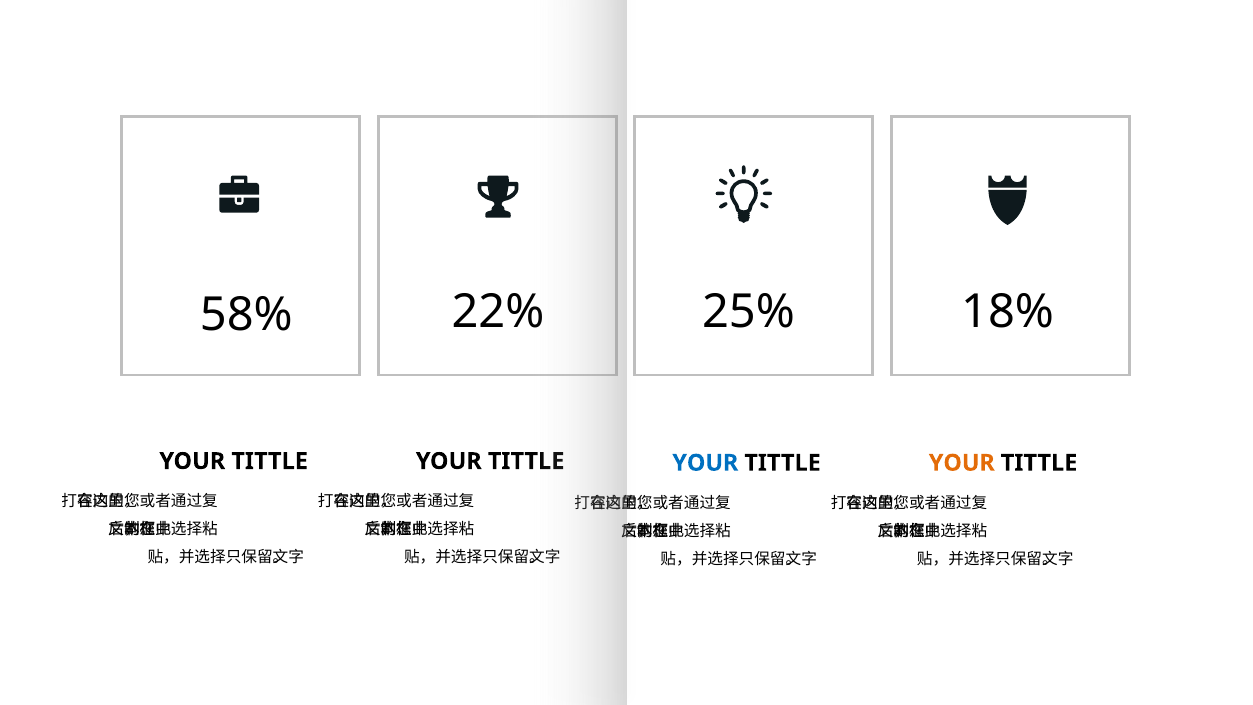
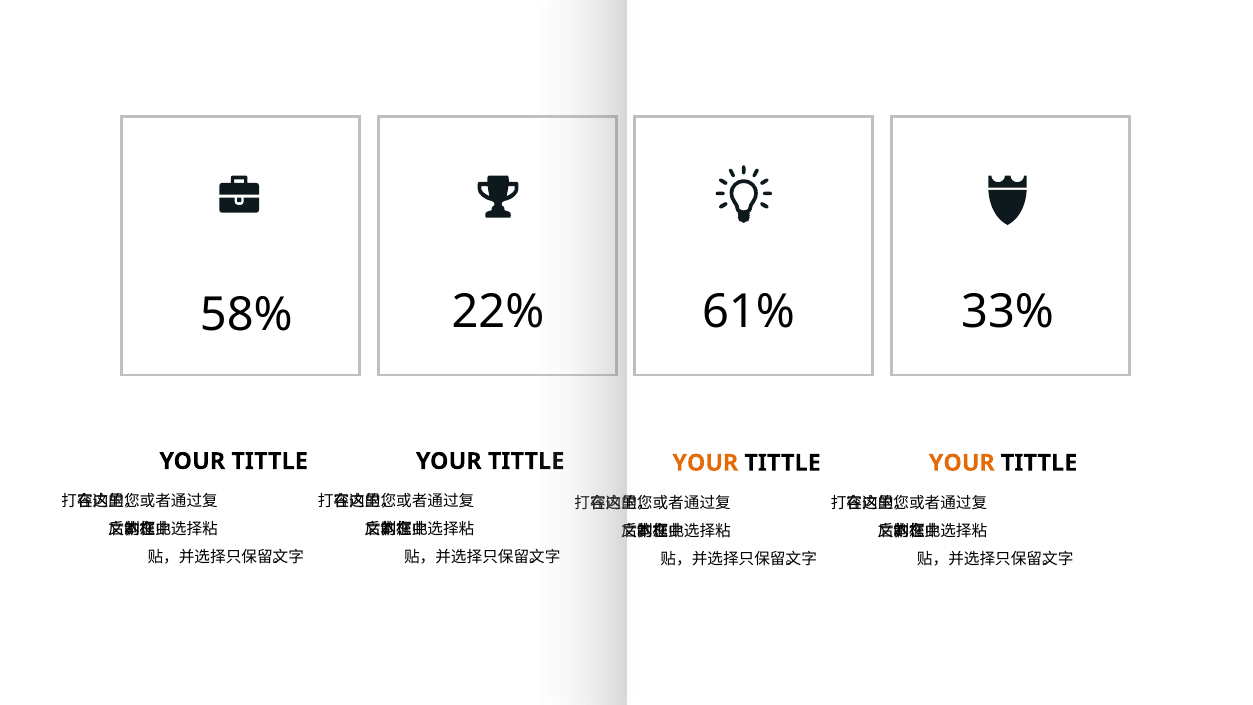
25%: 25% -> 61% (748, 312)
18%: 18% -> 33% (1008, 312)
YOUR colour: blue -> orange (705, 463)
